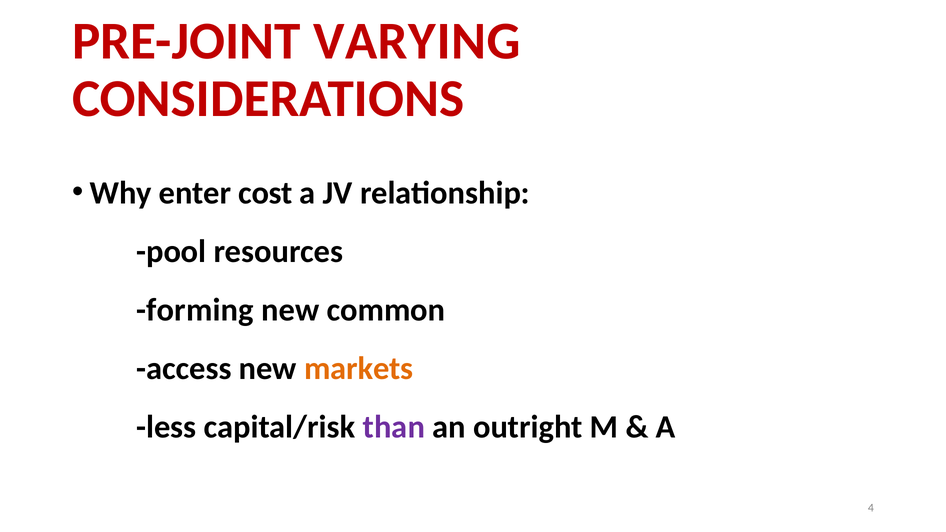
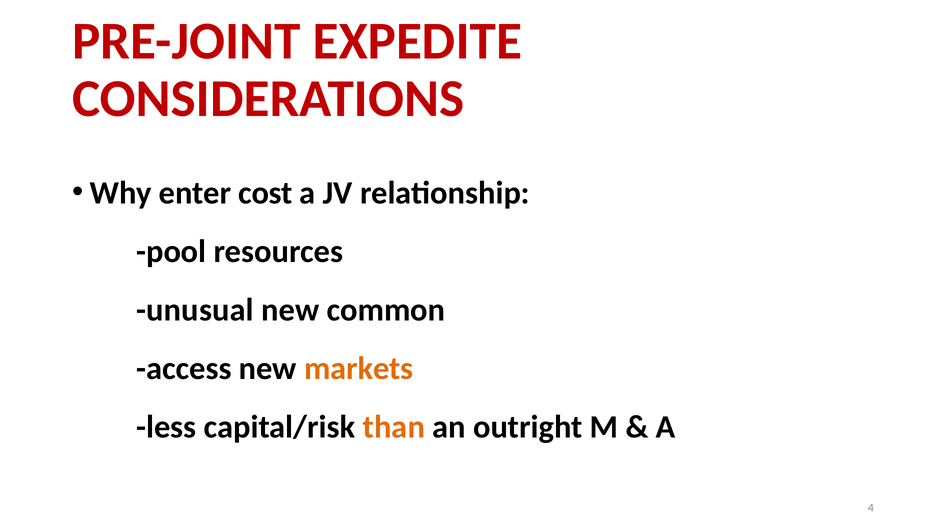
VARYING: VARYING -> EXPEDITE (417, 41)
forming: forming -> unusual (195, 310)
than colour: purple -> orange (394, 427)
